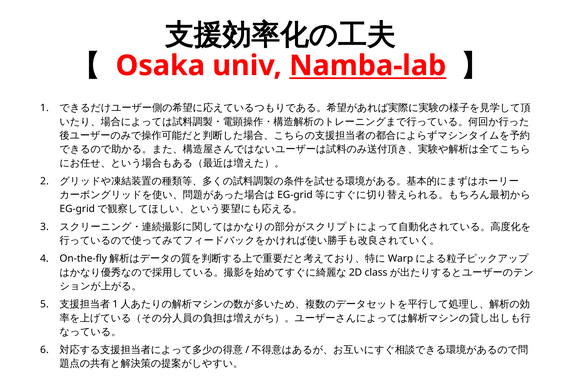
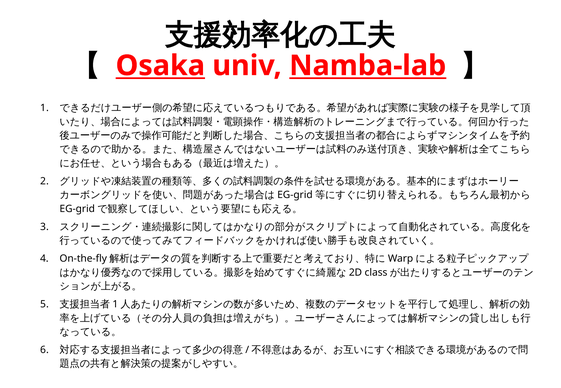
Osaka underline: none -> present (160, 66)
